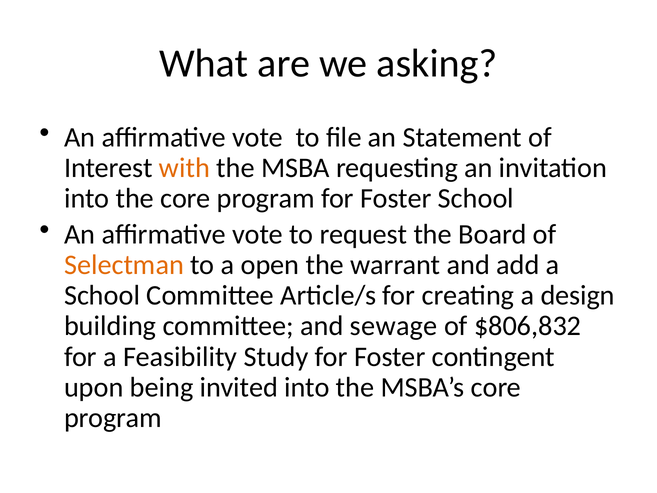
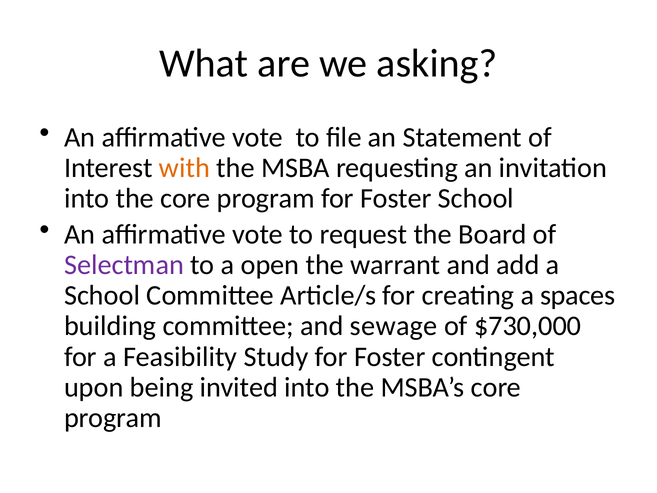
Selectman colour: orange -> purple (124, 265)
design: design -> spaces (578, 295)
$806,832: $806,832 -> $730,000 (528, 326)
